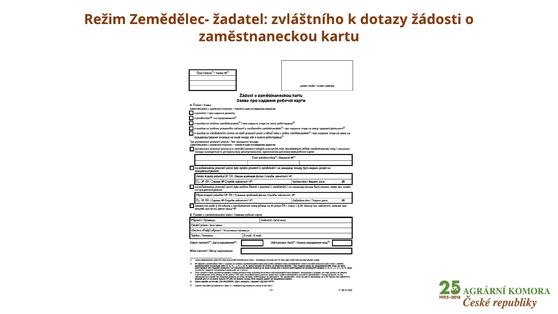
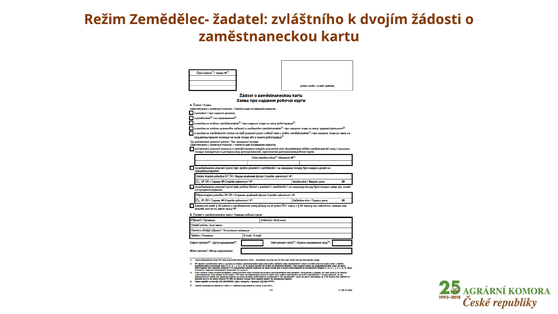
dotazy: dotazy -> dvojím (384, 19)
